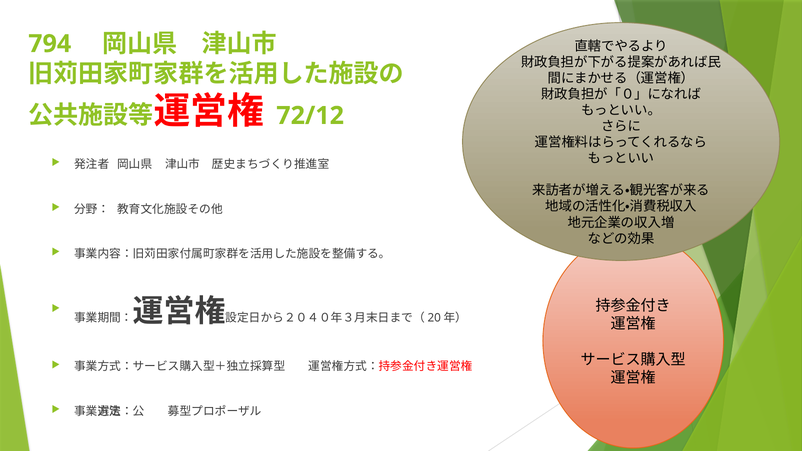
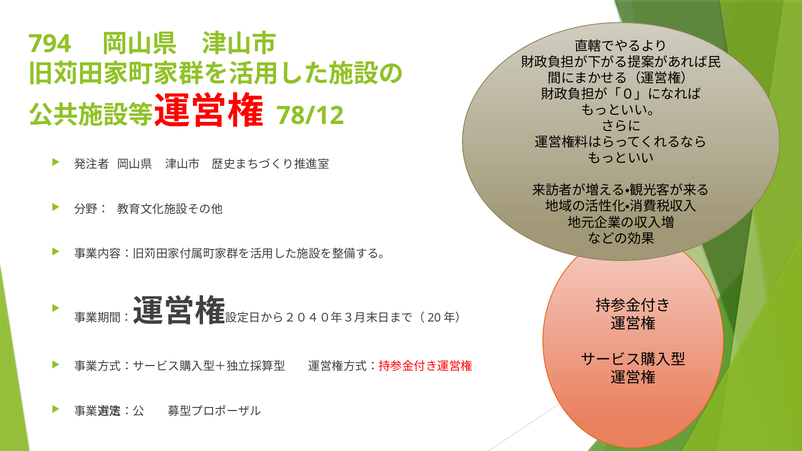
72/12: 72/12 -> 78/12 (310, 116)
